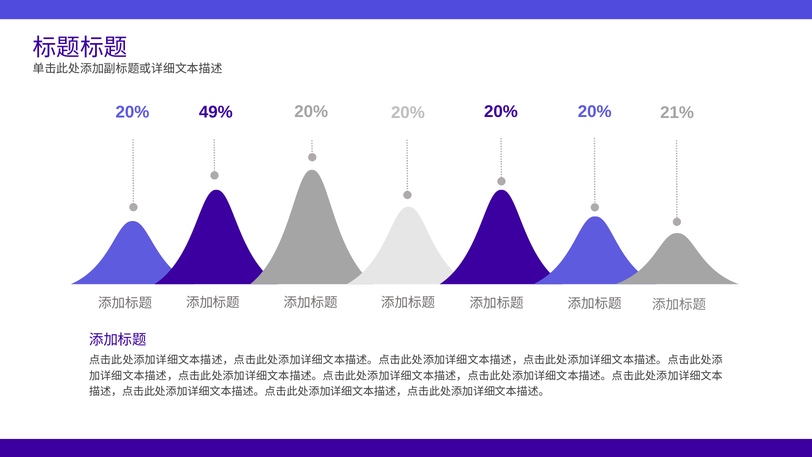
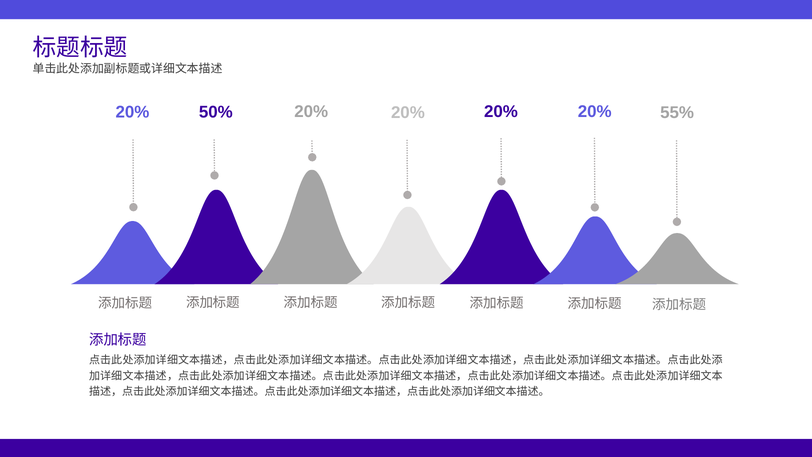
49%: 49% -> 50% (216, 112)
21%: 21% -> 55% (677, 113)
